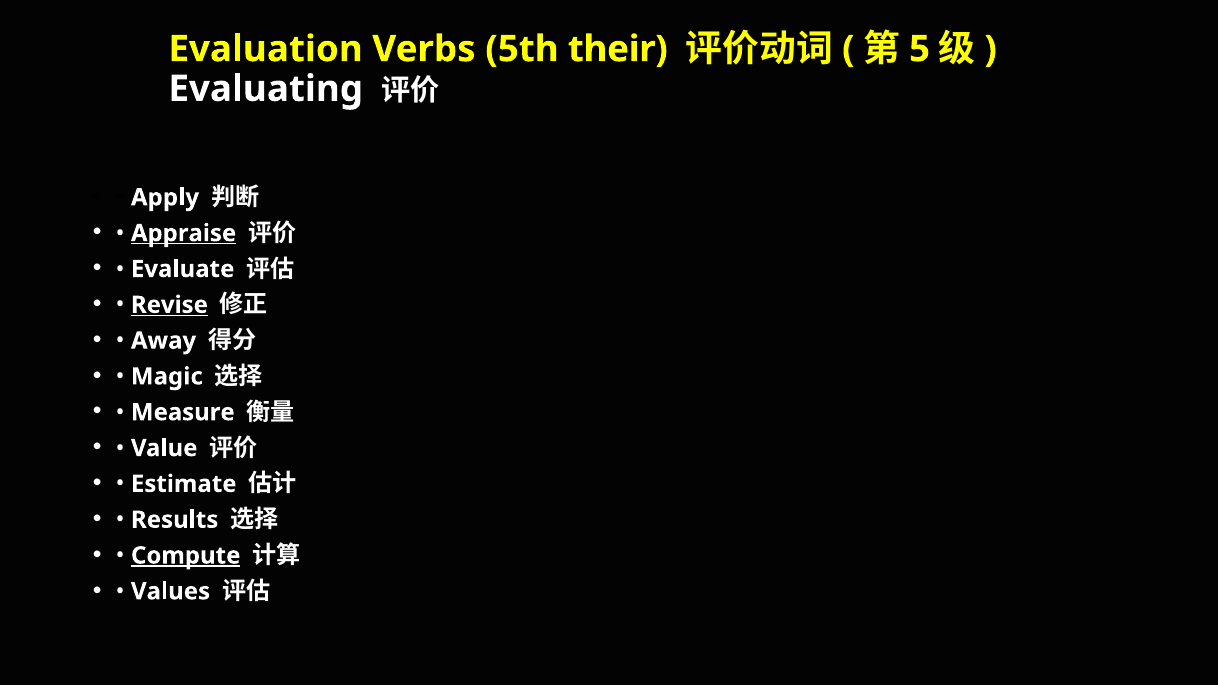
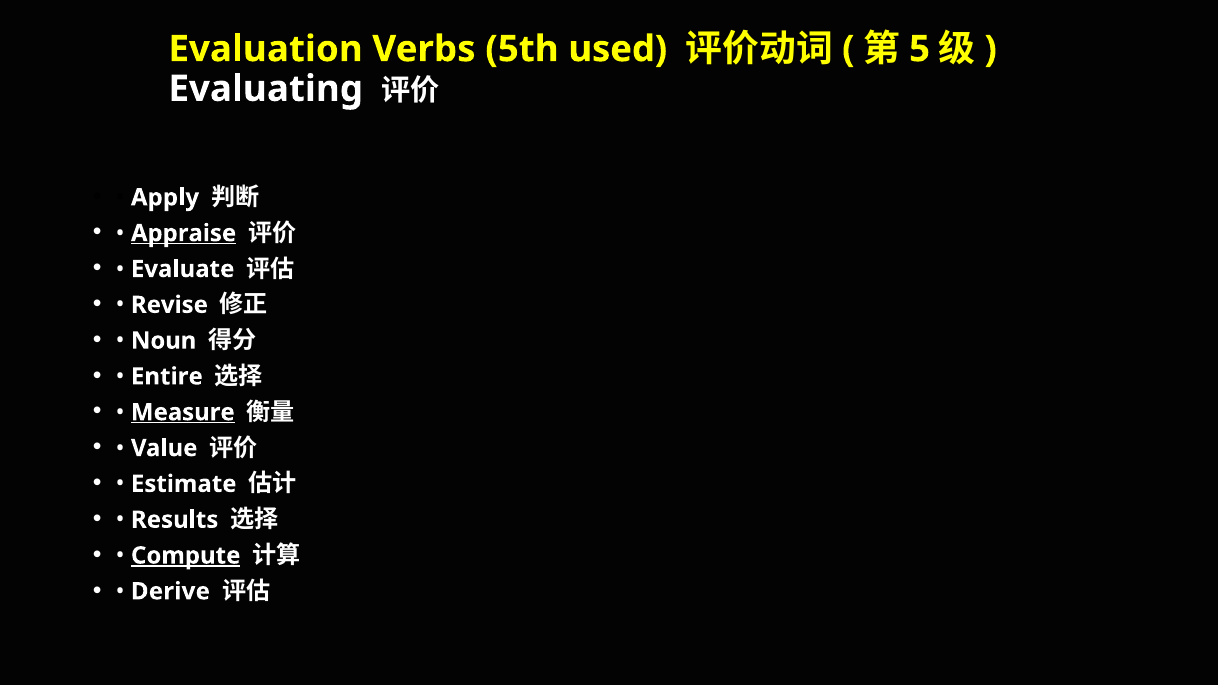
their: their -> used (618, 49)
Revise underline: present -> none (169, 305)
Away: Away -> Noun (164, 341)
Magic: Magic -> Entire (167, 377)
Measure underline: none -> present (183, 412)
Values: Values -> Derive (170, 592)
